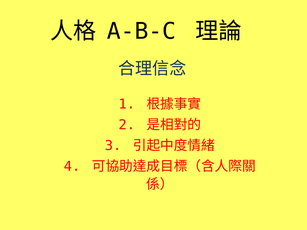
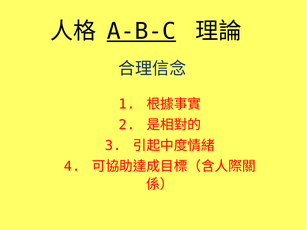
A-B-C underline: none -> present (141, 31)
